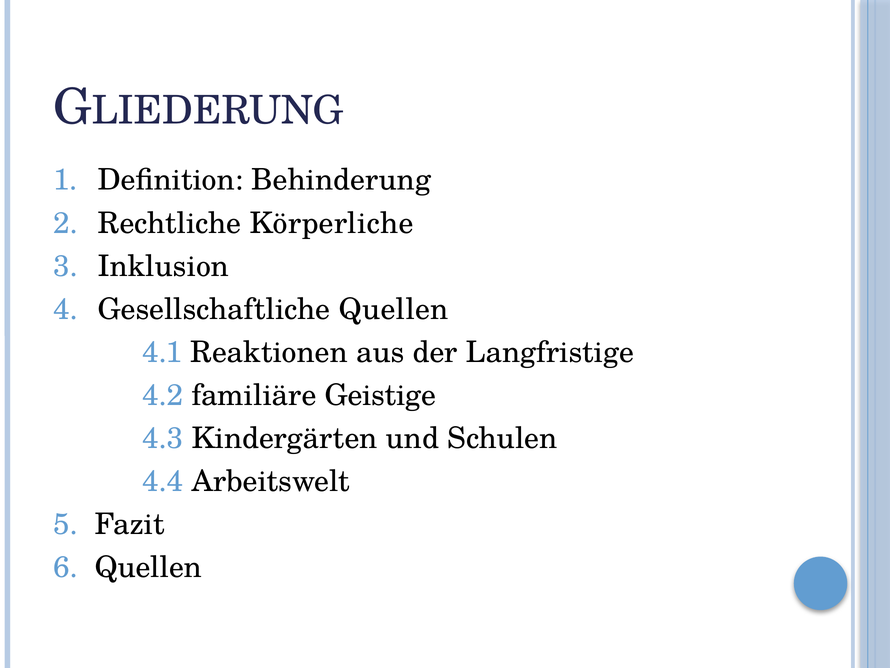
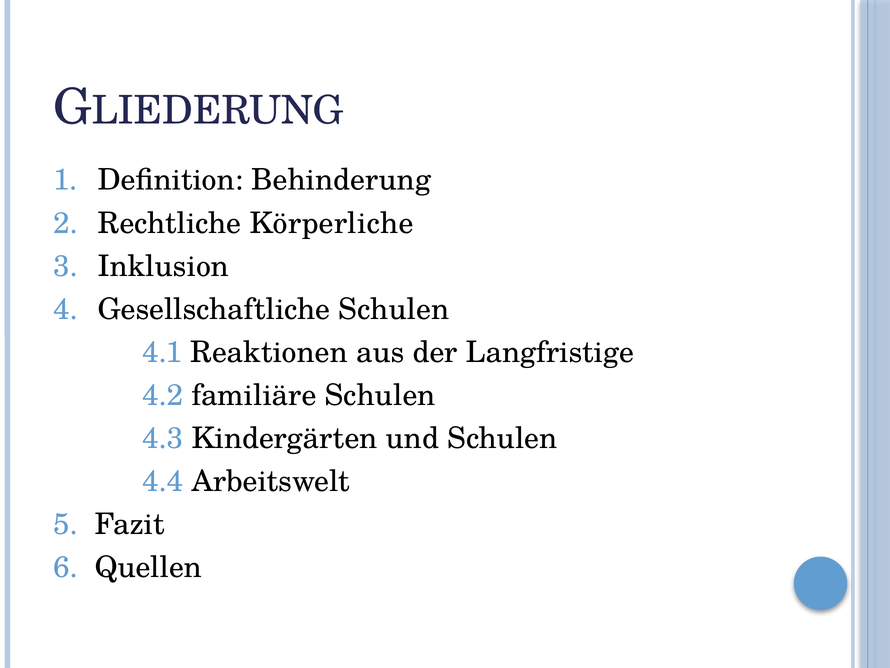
Gesellschaftliche Quellen: Quellen -> Schulen (394, 309)
familiäre Geistige: Geistige -> Schulen (380, 395)
